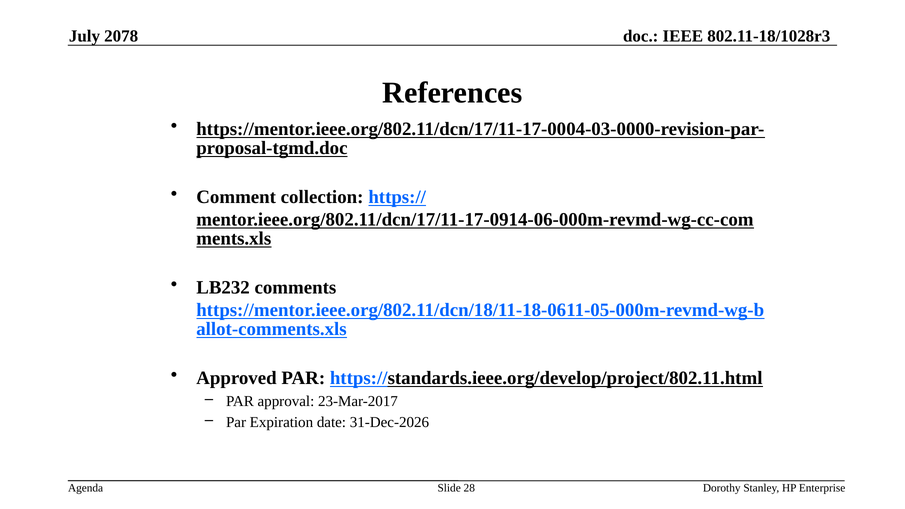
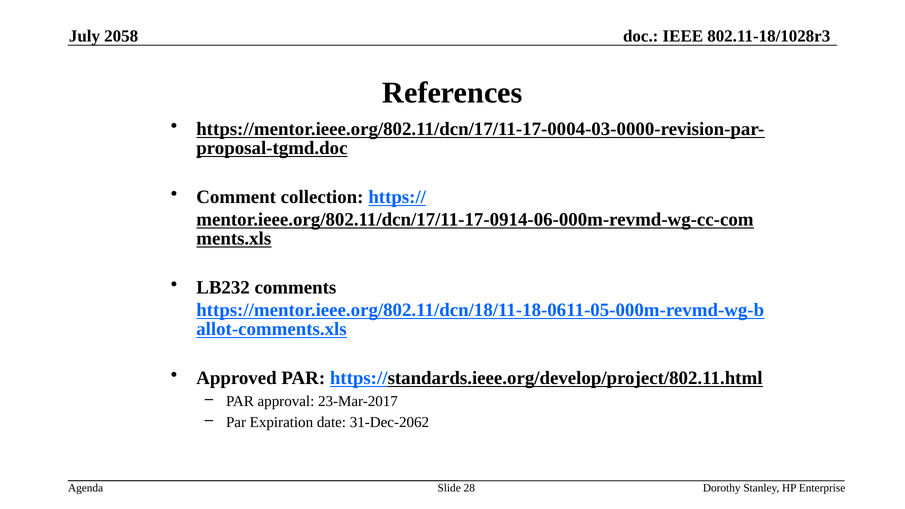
2078: 2078 -> 2058 (121, 36)
31-Dec-2026: 31-Dec-2026 -> 31-Dec-2062 (389, 422)
